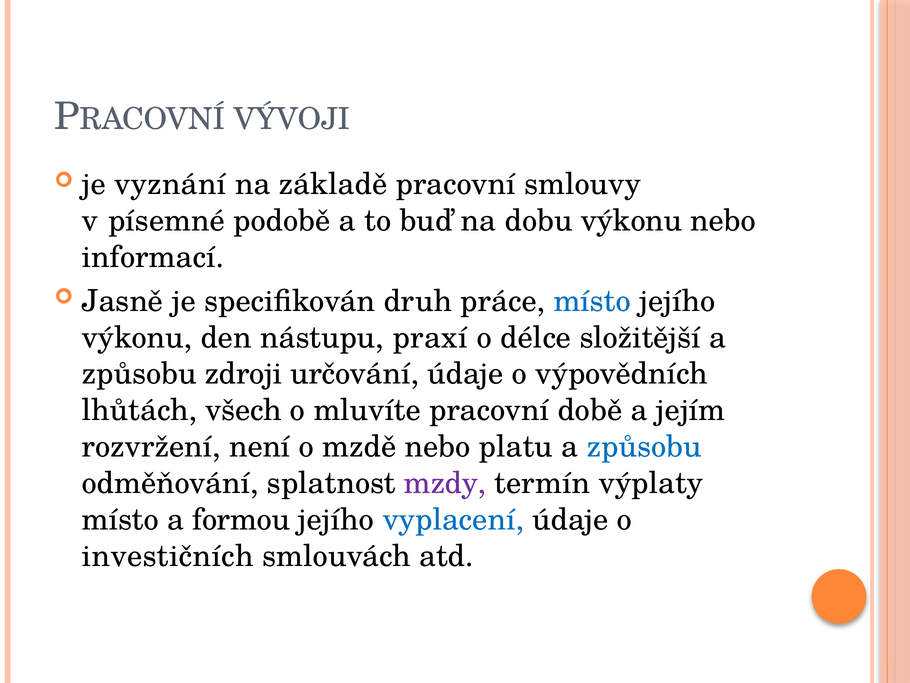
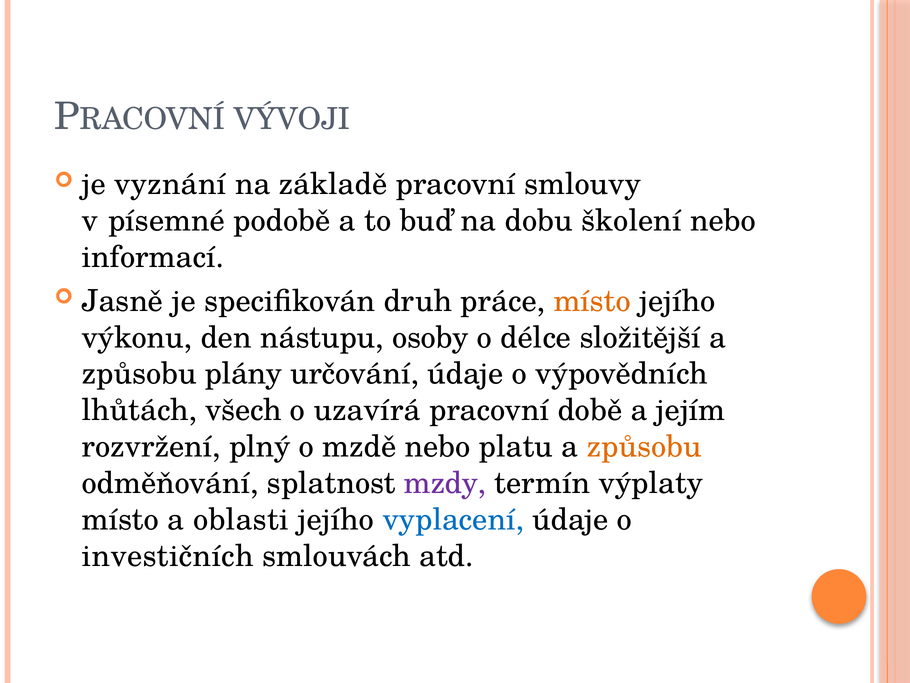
dobu výkonu: výkonu -> školení (631, 220)
místo colour: blue -> orange (592, 301)
praxí: praxí -> osoby (430, 337)
zdroji: zdroji -> plány (244, 374)
mluvíte: mluvíte -> uzavírá (367, 410)
není: není -> plný (260, 446)
způsobu colour: blue -> orange (644, 446)
formou: formou -> oblasti (241, 519)
